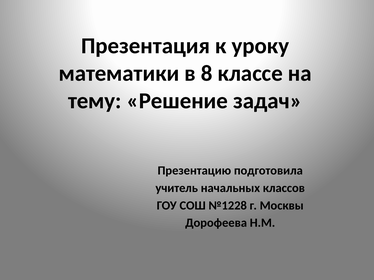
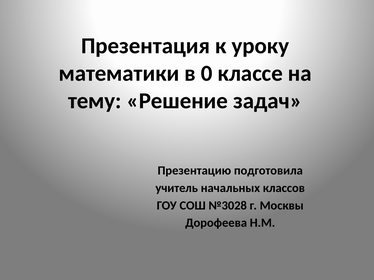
8: 8 -> 0 (207, 73)
№1228: №1228 -> №3028 (228, 206)
